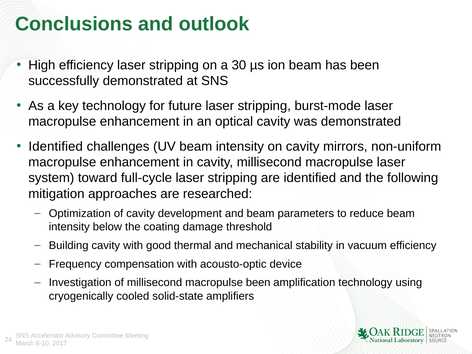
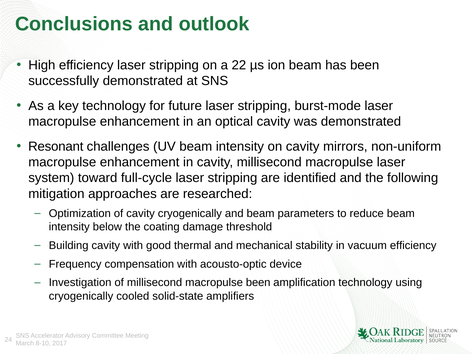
30: 30 -> 22 (239, 65)
Identified: Identified -> Resonant (56, 147)
cavity development: development -> cryogenically (190, 213)
